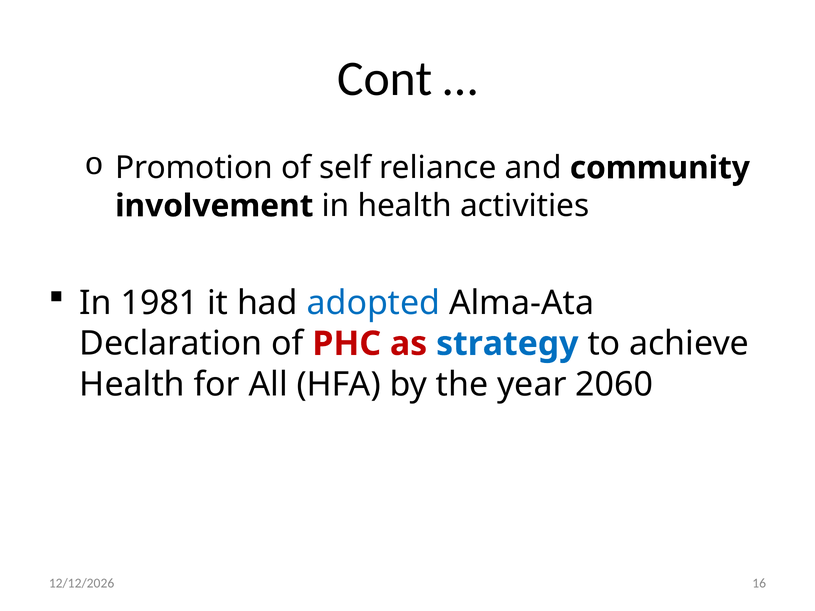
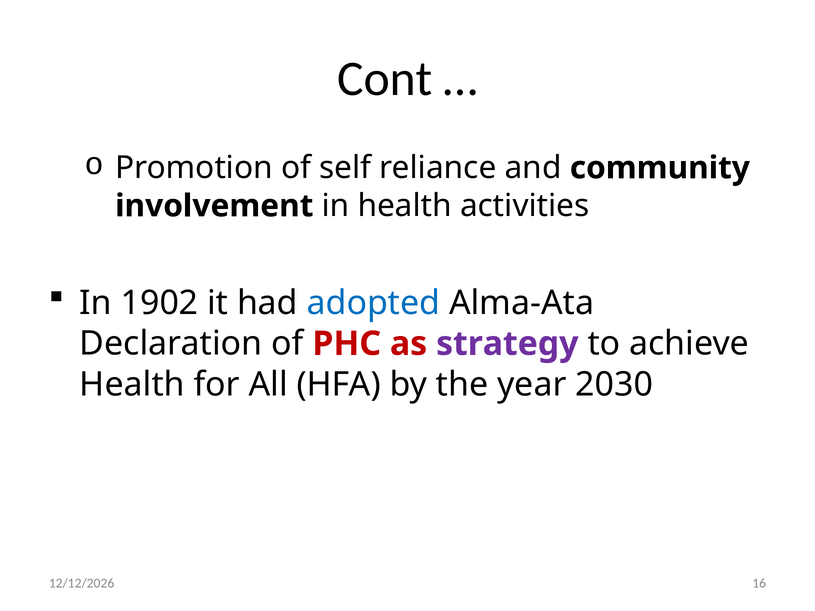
1981: 1981 -> 1902 (160, 303)
strategy colour: blue -> purple (507, 344)
2060: 2060 -> 2030 (614, 385)
